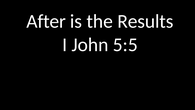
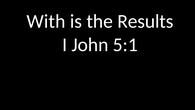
After: After -> With (46, 21)
5:5: 5:5 -> 5:1 (125, 45)
